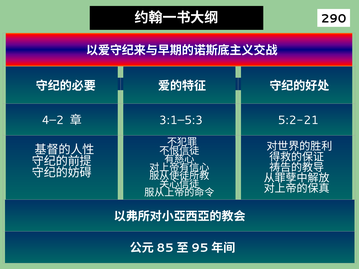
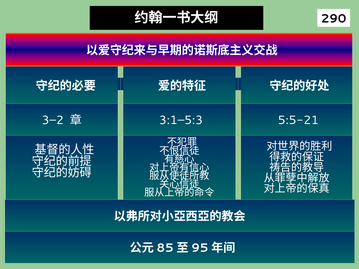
4–2: 4–2 -> 3–2 (53, 120)
5:2-21: 5:2-21 -> 5:5-21 (298, 120)
